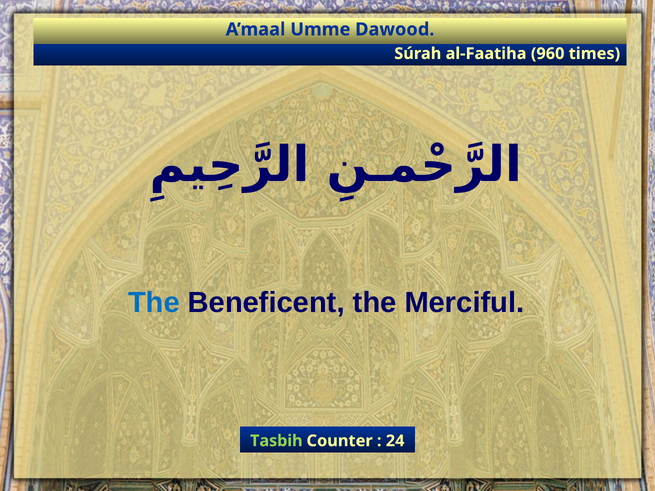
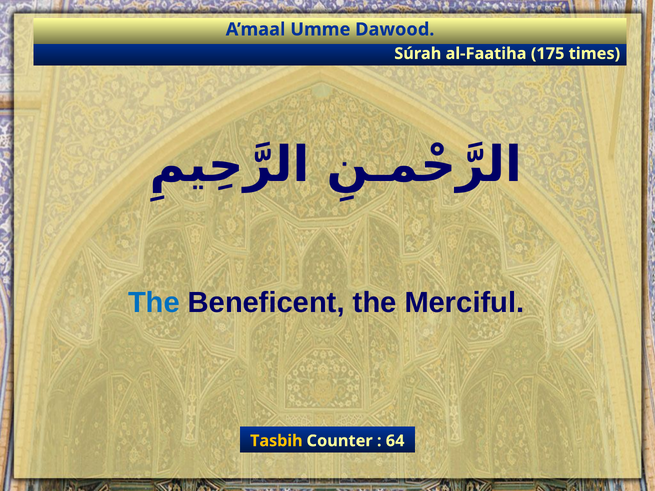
960: 960 -> 175 (548, 54)
Tasbih colour: light green -> yellow (276, 441)
24: 24 -> 64 (395, 441)
